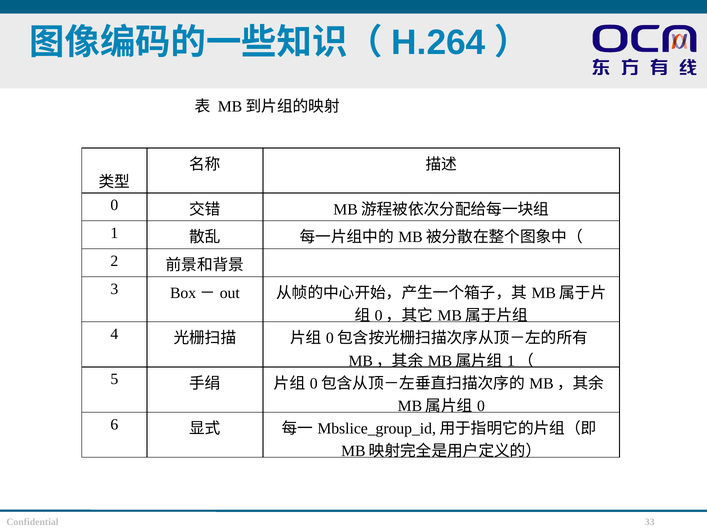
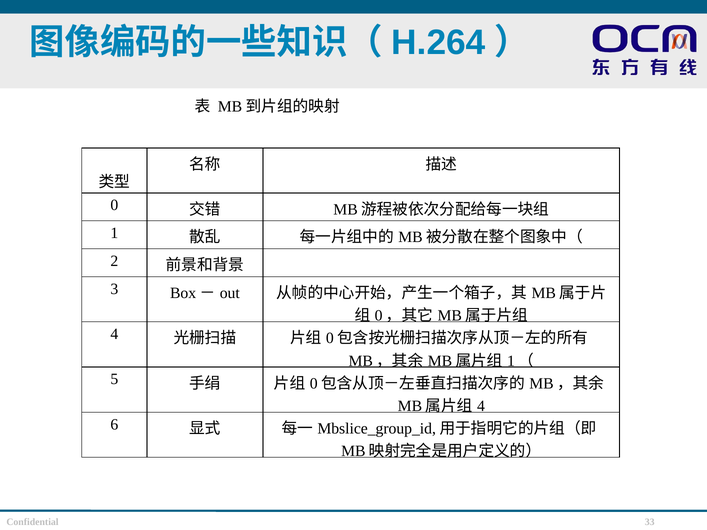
0: 0 -> 4 (481, 406)
